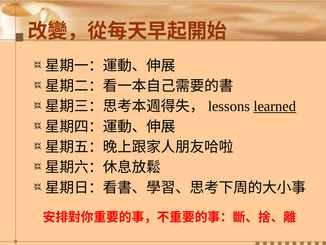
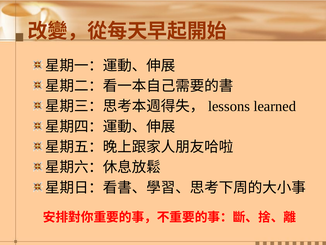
learned underline: present -> none (275, 106)
